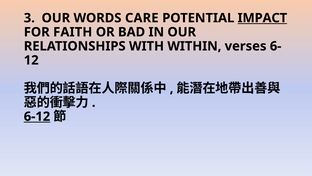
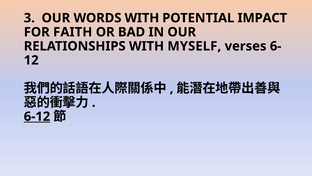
WORDS CARE: CARE -> WITH (142, 18)
IMPACT underline: present -> none (262, 18)
WITHIN: WITHIN -> MYSELF (194, 46)
